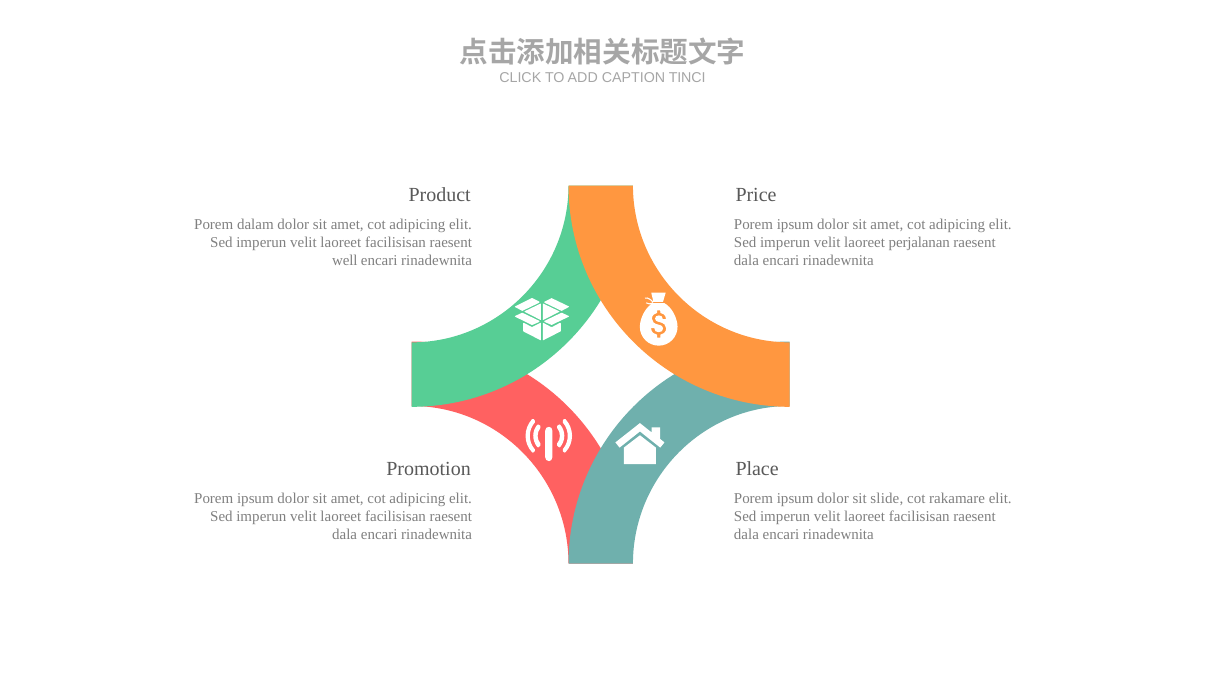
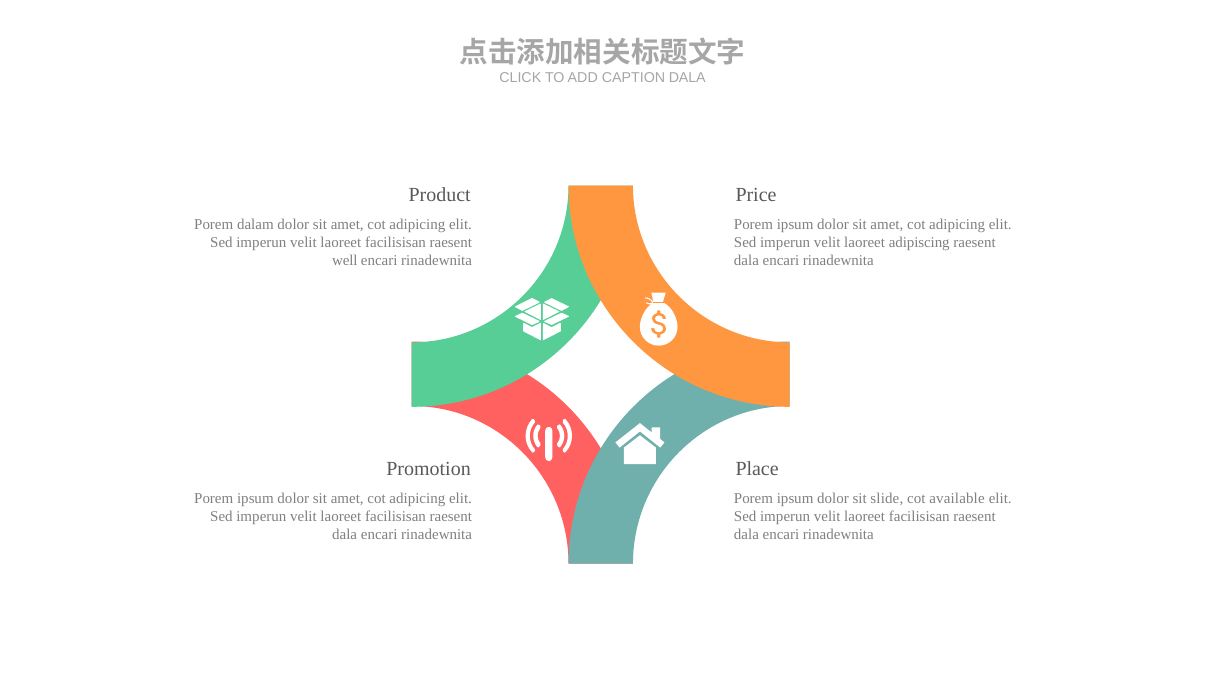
CAPTION TINCI: TINCI -> DALA (687, 78)
perjalanan: perjalanan -> adipiscing (919, 243)
rakamare: rakamare -> available (957, 498)
